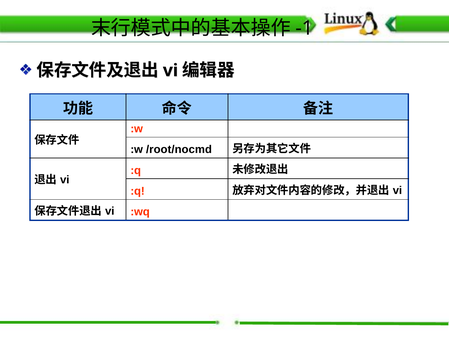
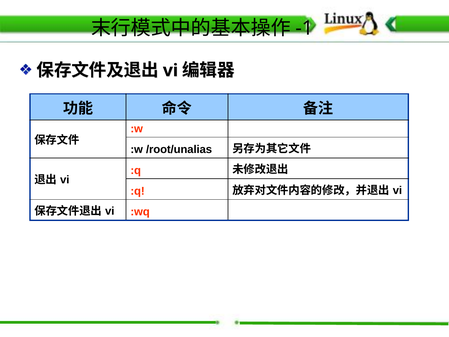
/root/nocmd: /root/nocmd -> /root/unalias (179, 149)
